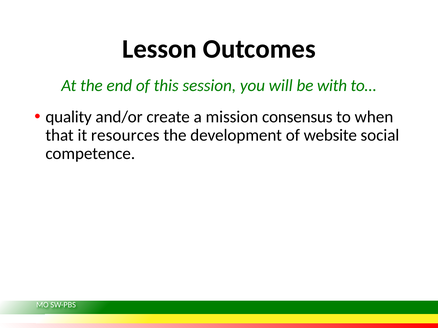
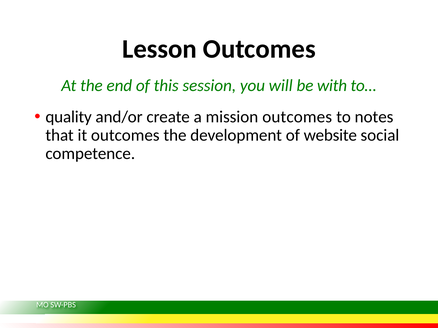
mission consensus: consensus -> outcomes (297, 117)
when: when -> notes (374, 117)
it resources: resources -> outcomes (125, 135)
